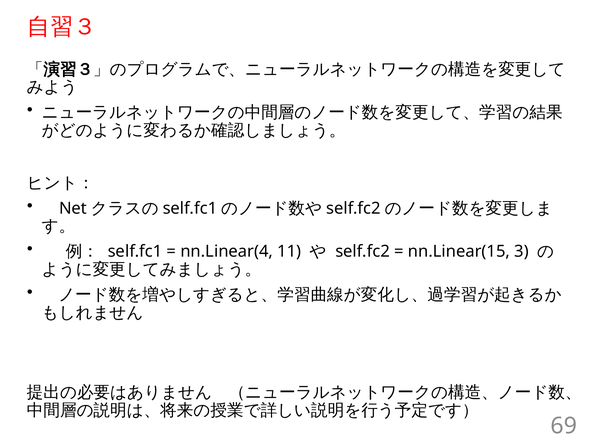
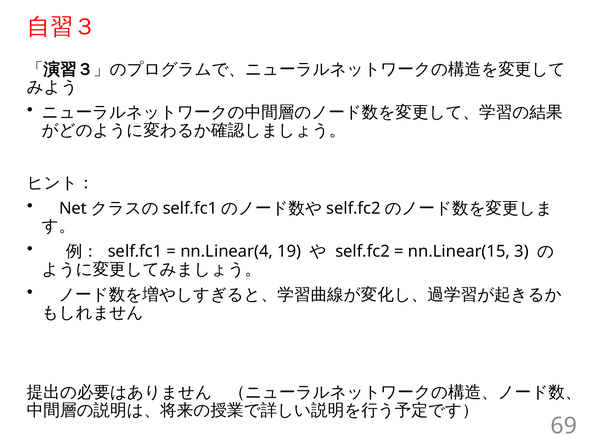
11: 11 -> 19 (289, 251)
